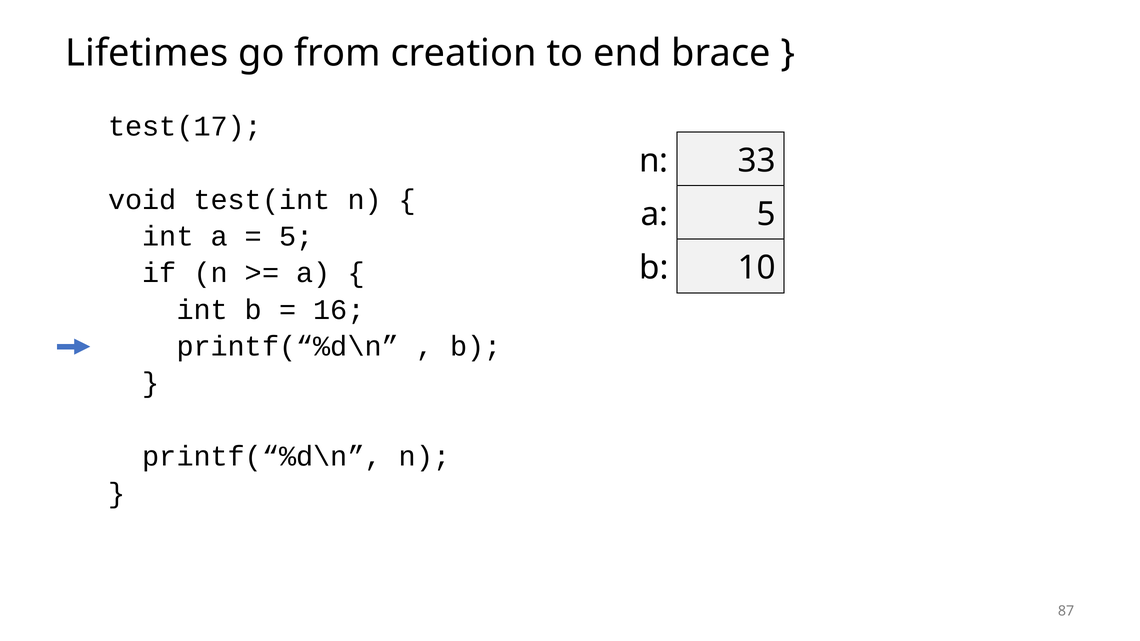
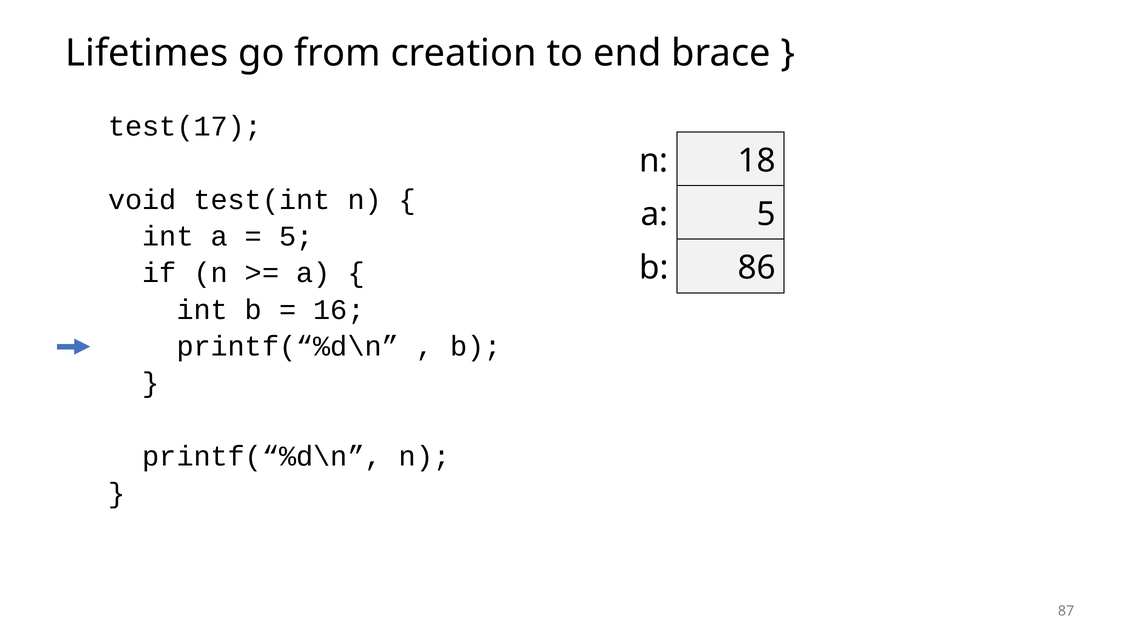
33: 33 -> 18 (757, 161)
10: 10 -> 86 (757, 268)
